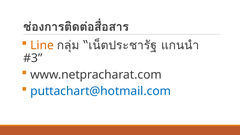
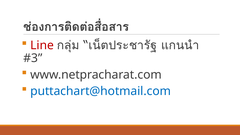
Line colour: orange -> red (42, 45)
